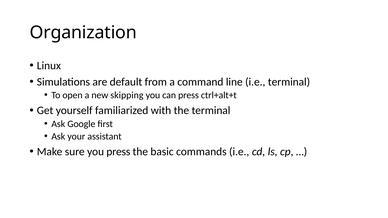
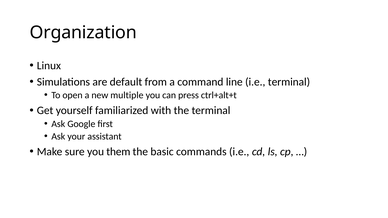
skipping: skipping -> multiple (127, 95)
you press: press -> them (118, 152)
